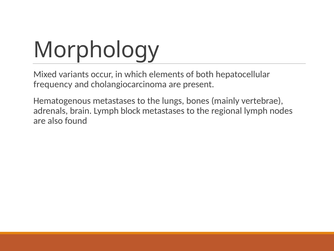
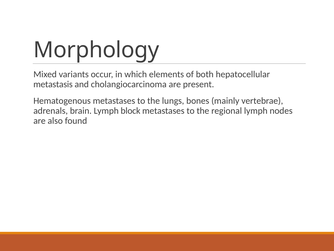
frequency: frequency -> metastasis (53, 84)
